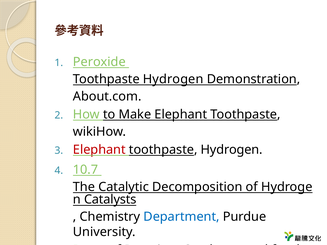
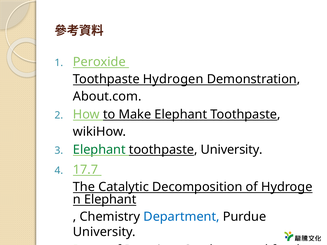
Elephant colour: red -> green (99, 150)
Hydrogen: Hydrogen -> University (232, 150)
10.7: 10.7 -> 17.7 (86, 170)
Catalysts: Catalysts -> Elephant (110, 200)
